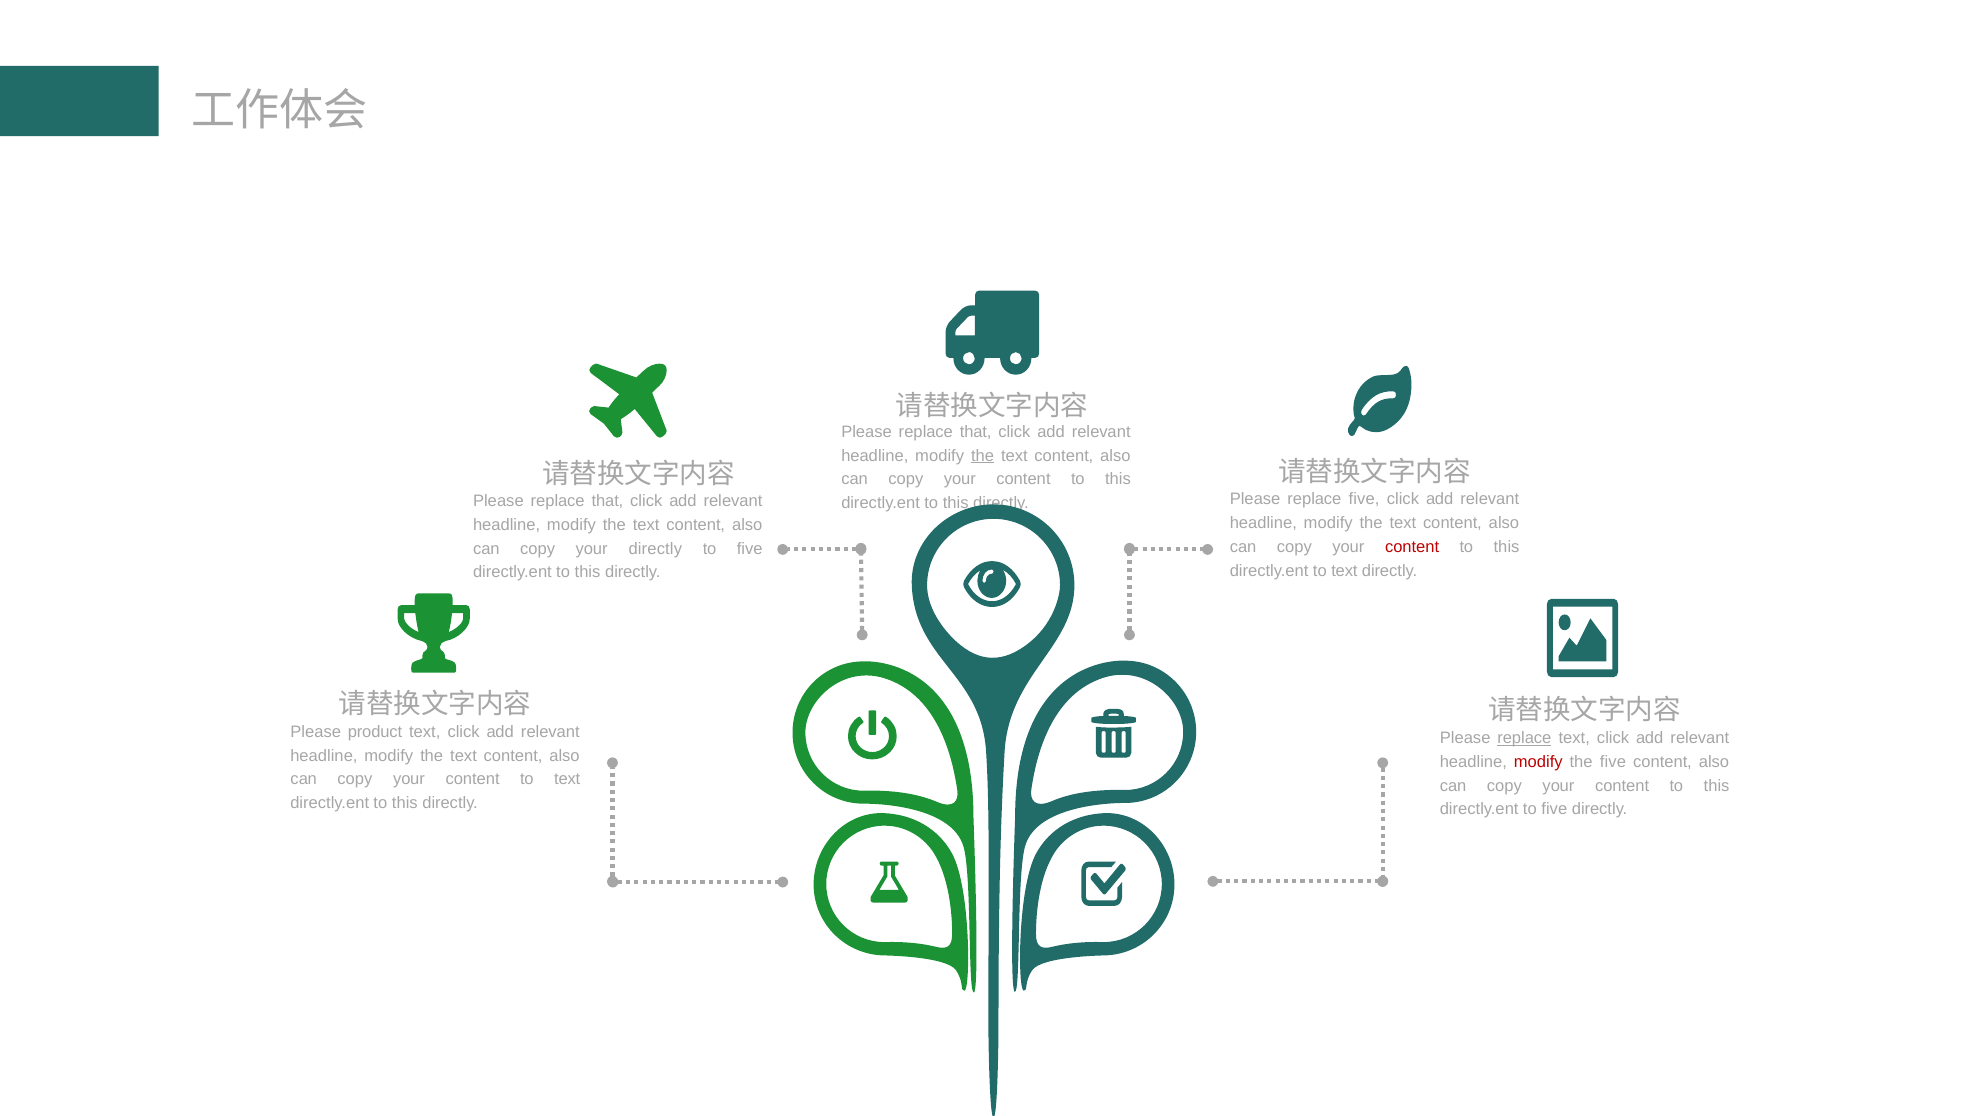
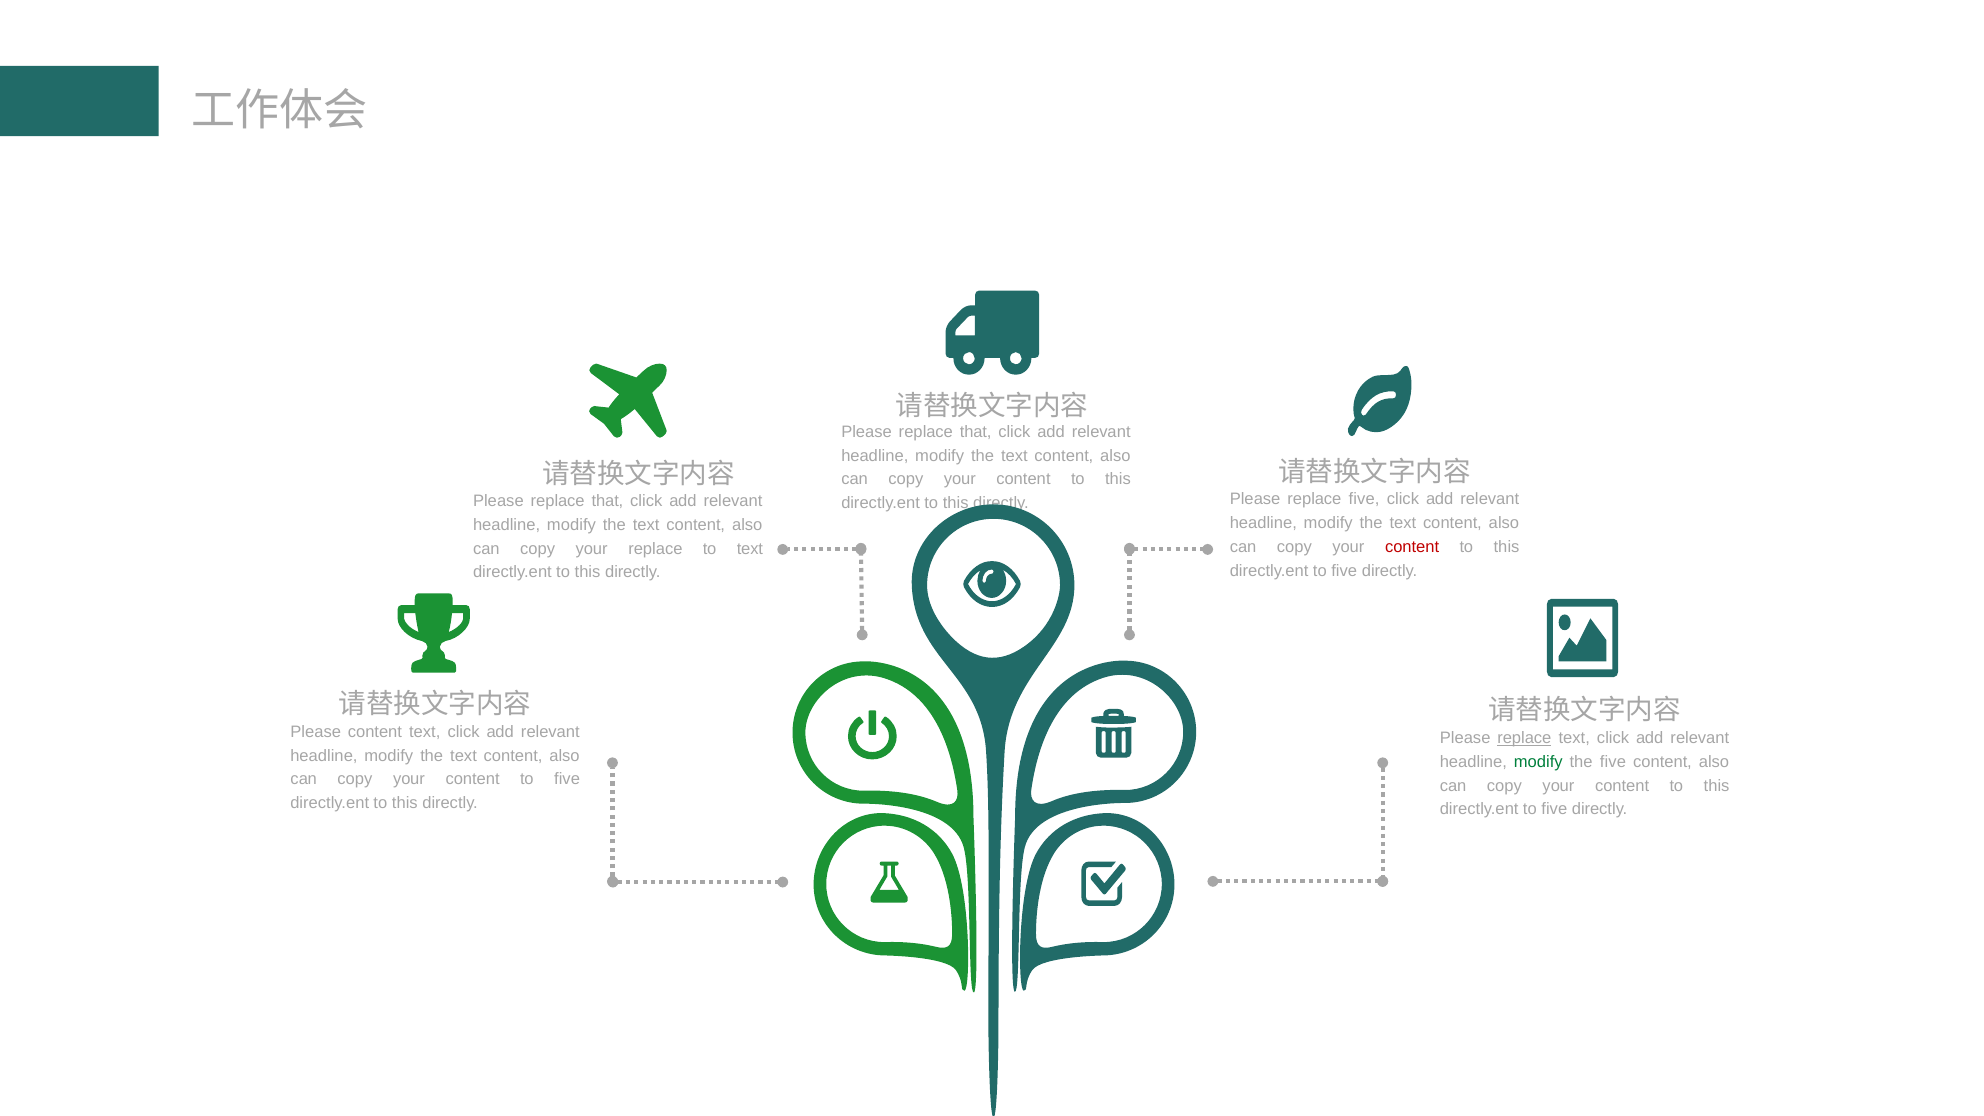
the underline: present -> none (983, 456)
your directly: directly -> replace (655, 549)
five: five -> text (750, 549)
text: text -> five (1344, 571)
Please product: product -> content (375, 732)
modify colour: red -> green (1538, 762)
content to text: text -> five (567, 780)
